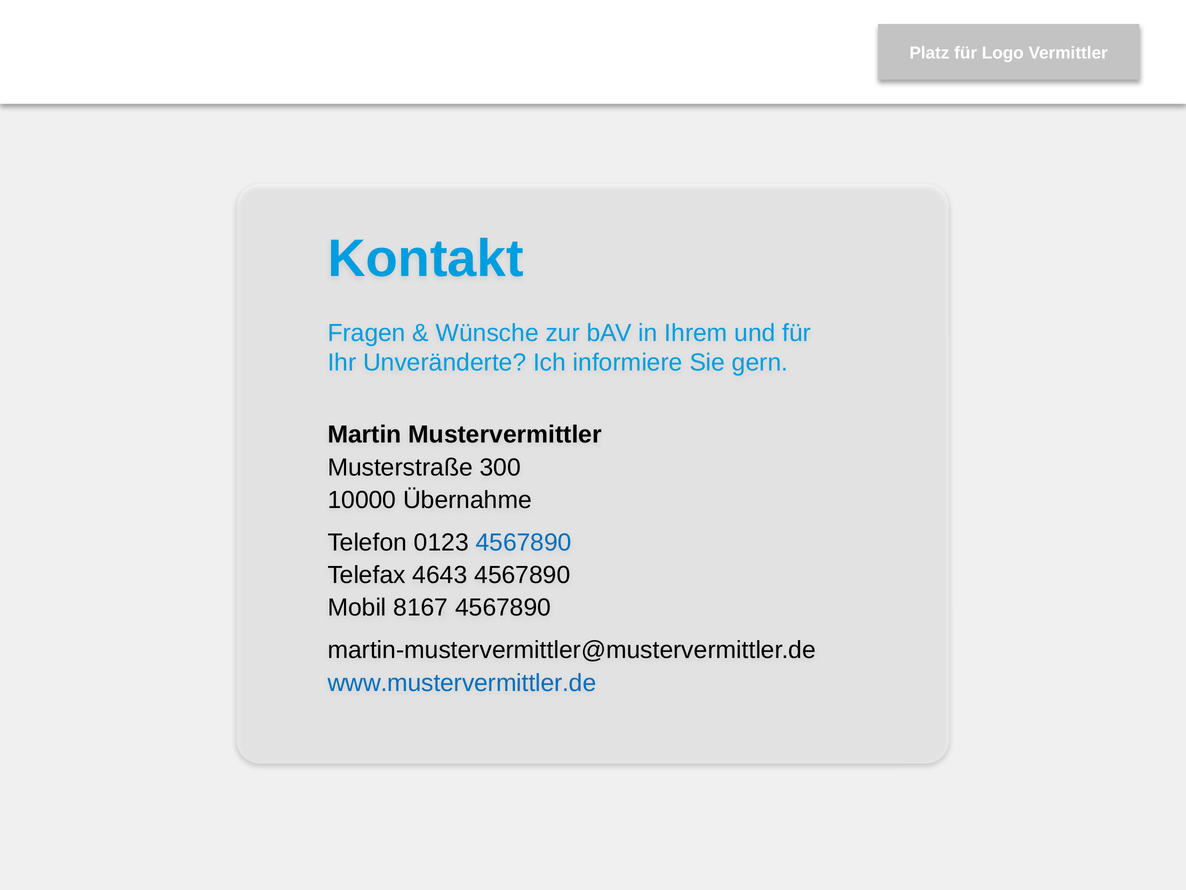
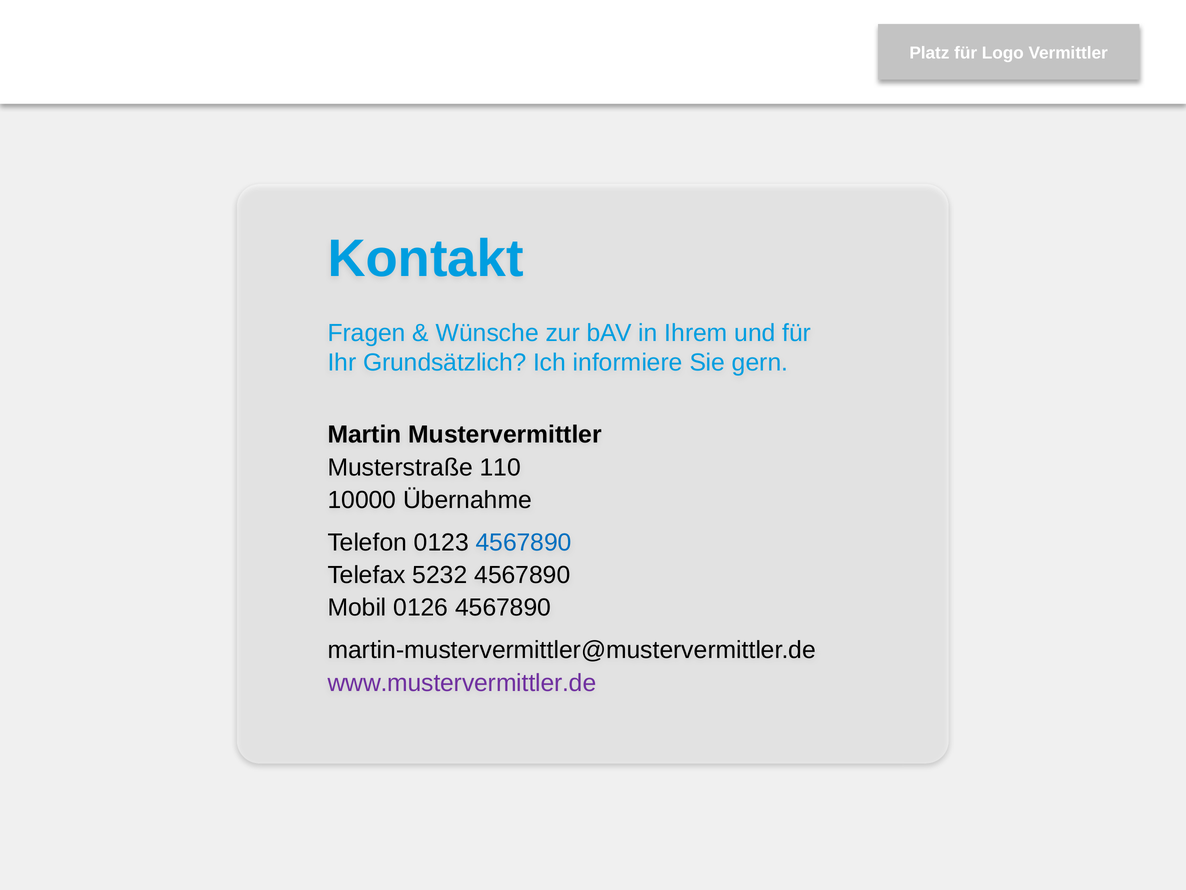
Unveränderte: Unveränderte -> Grundsätzlich (445, 362)
300: 300 -> 110 (500, 467)
4643: 4643 -> 5232 (440, 575)
8167: 8167 -> 0126 (421, 607)
www.mustervermittler.de colour: blue -> purple (462, 682)
